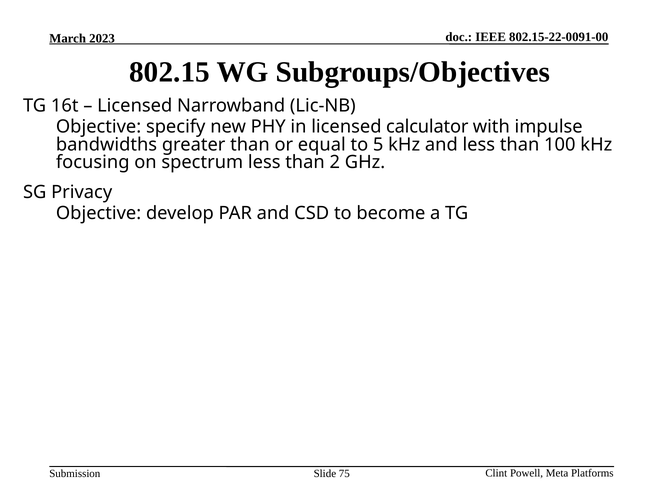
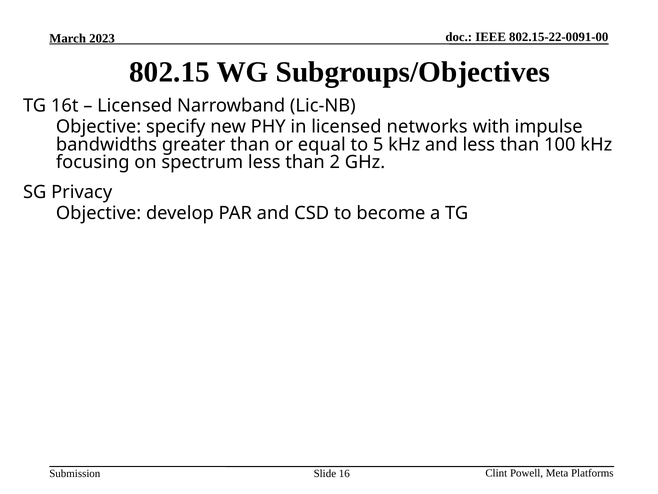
calculator: calculator -> networks (427, 127)
75: 75 -> 16 (344, 473)
